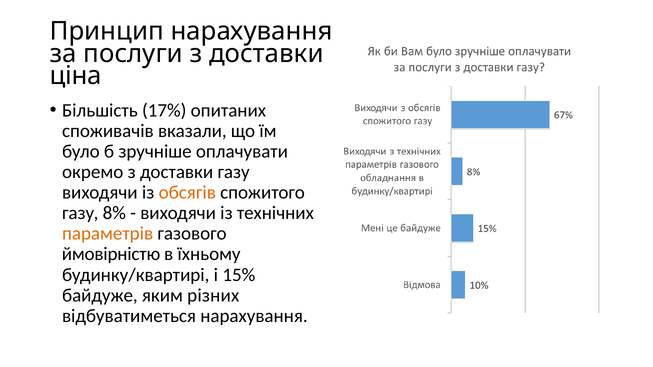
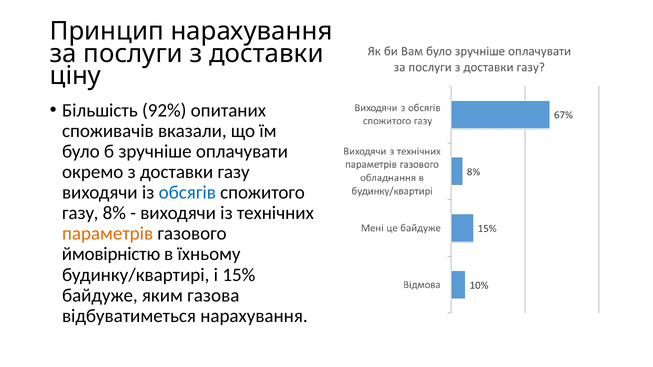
ціна: ціна -> ціну (75, 76)
17%: 17% -> 92% (164, 110)
обсягів colour: orange -> blue (187, 193)
різних: різних -> газова (213, 296)
